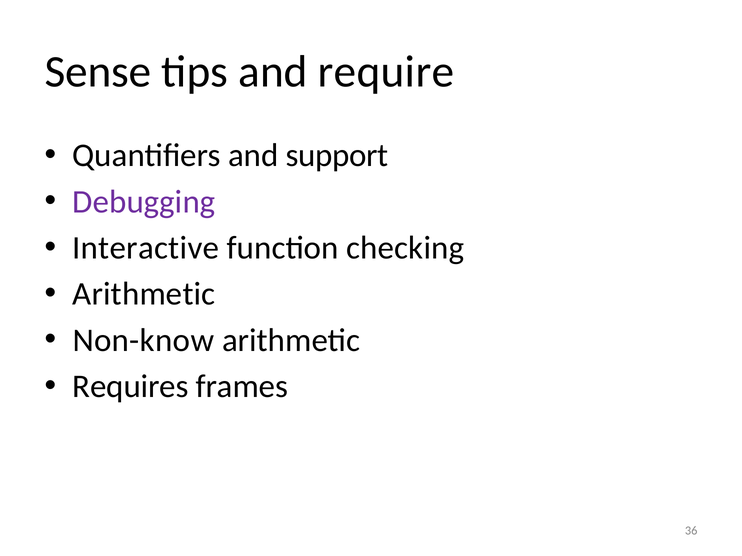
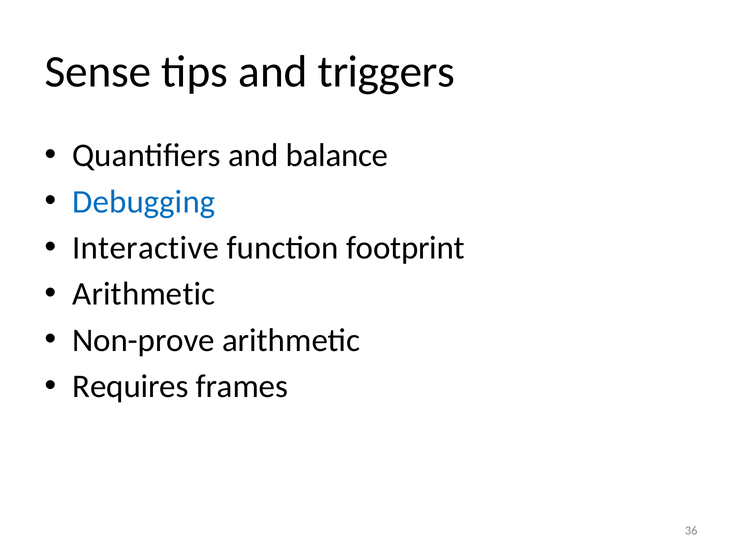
require: require -> triggers (386, 72)
support: support -> balance (337, 156)
Debugging colour: purple -> blue (144, 202)
checking: checking -> footprint (405, 248)
Non-know: Non-know -> Non-prove (144, 341)
